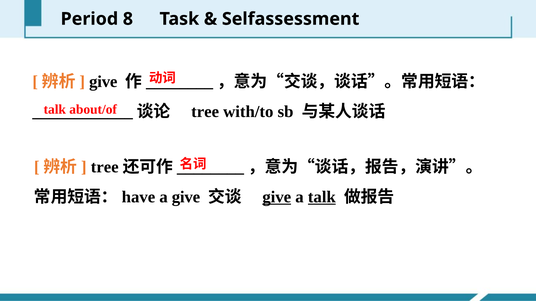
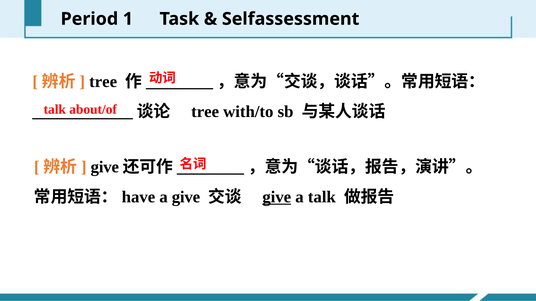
8: 8 -> 1 (128, 19)
give: give -> tree (103, 82)
tree: tree -> give (105, 167)
talk underline: present -> none (322, 197)
